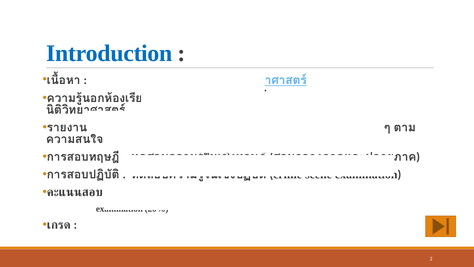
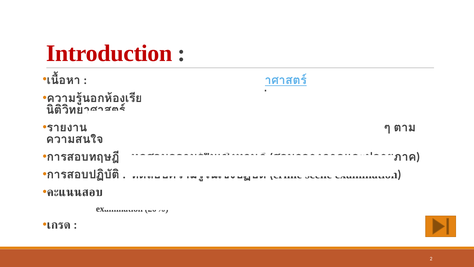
Introduction colour: blue -> red (109, 53)
